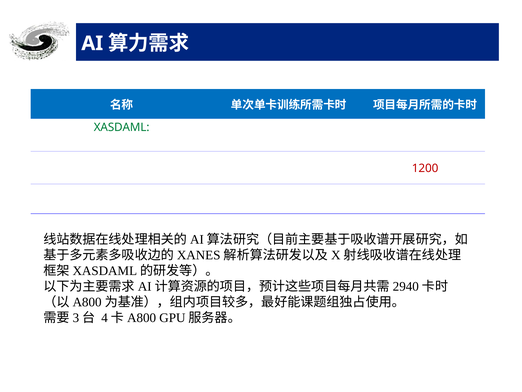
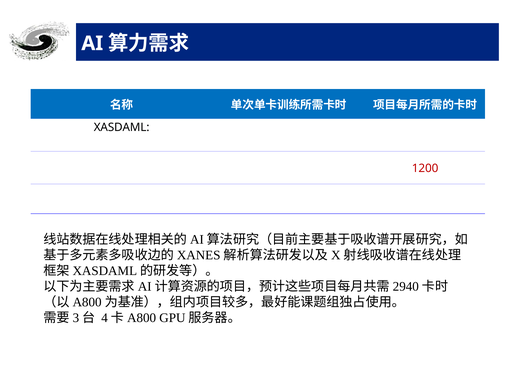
XASDAML colour: green -> black (122, 127)
